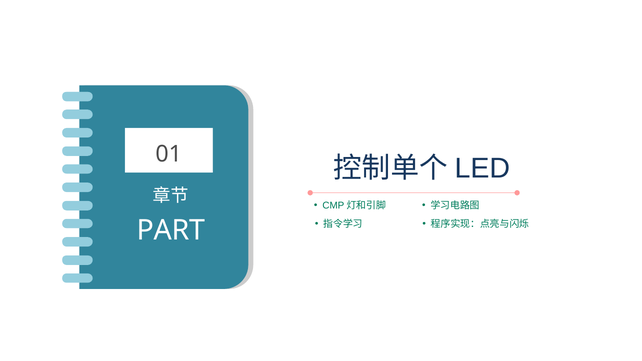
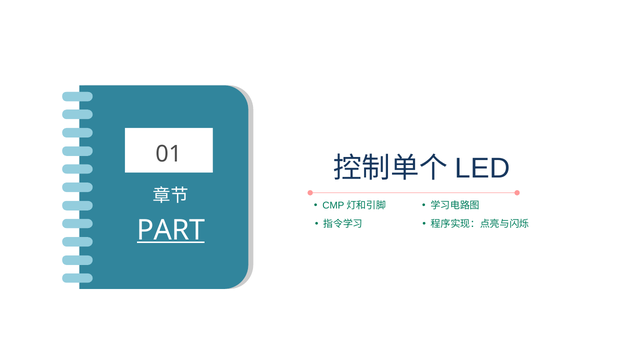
PART underline: none -> present (171, 230)
